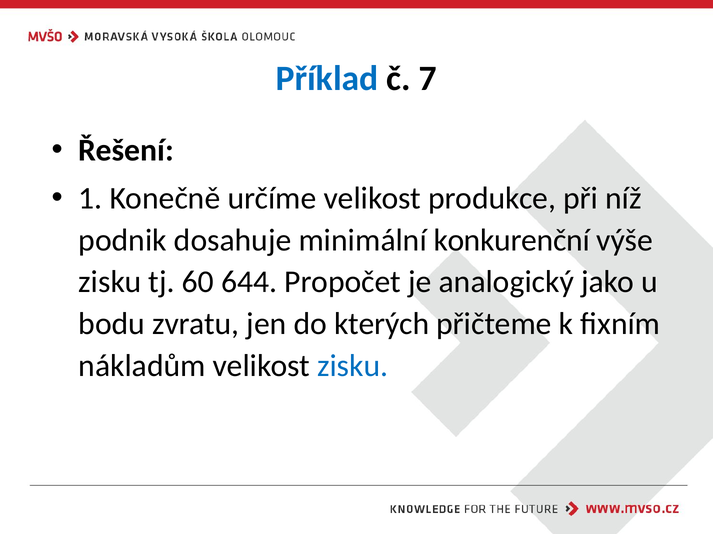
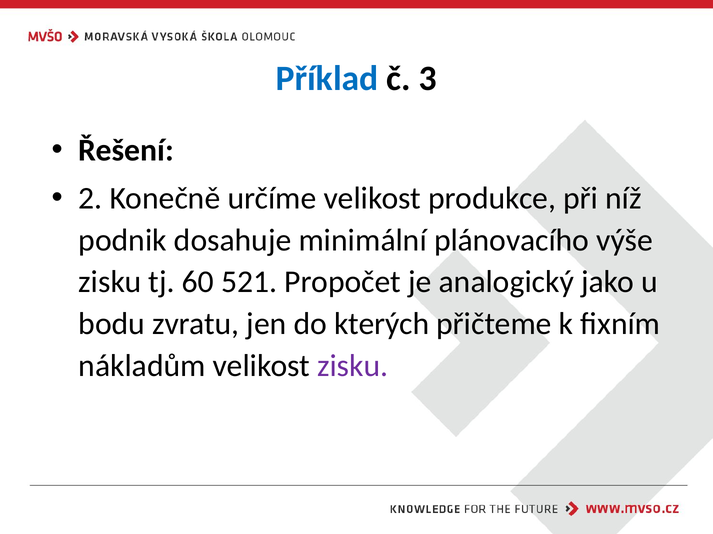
7: 7 -> 3 (428, 79)
1: 1 -> 2 (90, 199)
konkurenční: konkurenční -> plánovacího (512, 241)
644: 644 -> 521 (249, 282)
zisku colour: blue -> purple (353, 366)
